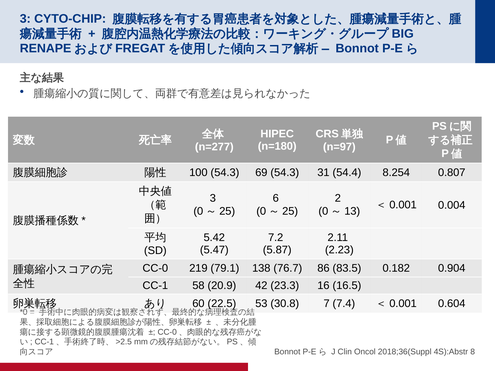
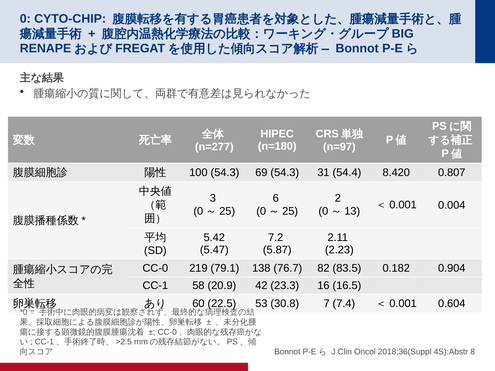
3: 3 -> 0 (25, 19)
8.254: 8.254 -> 8.420 (396, 173)
86: 86 -> 82 (323, 268)
